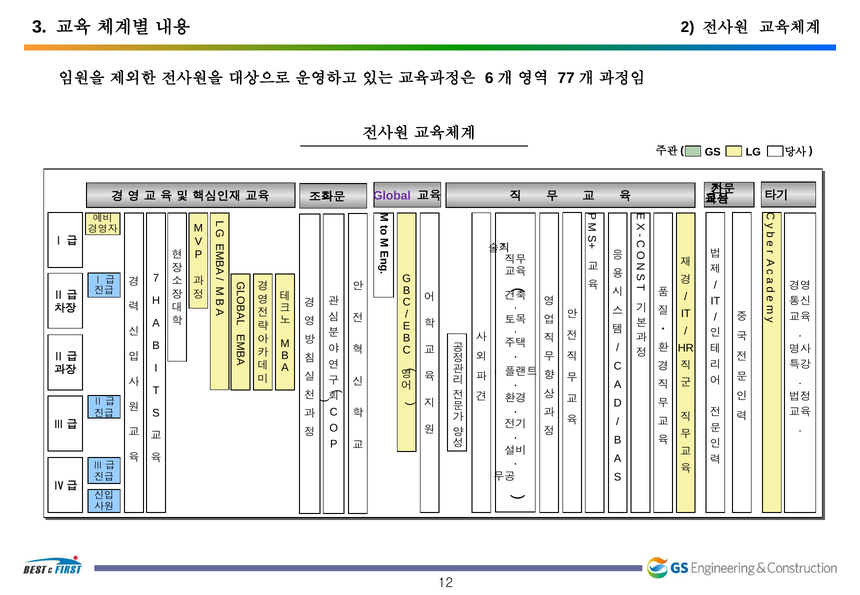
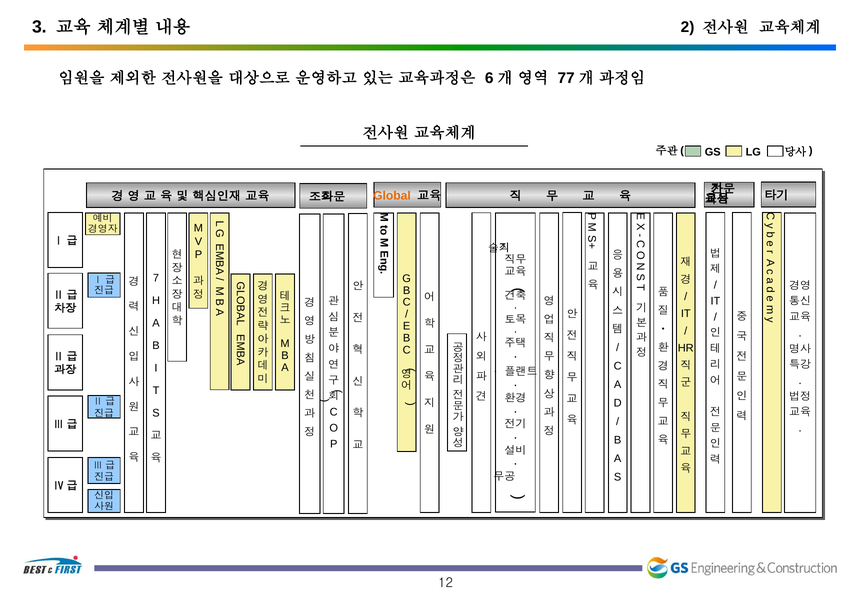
Global colour: purple -> orange (392, 196)
